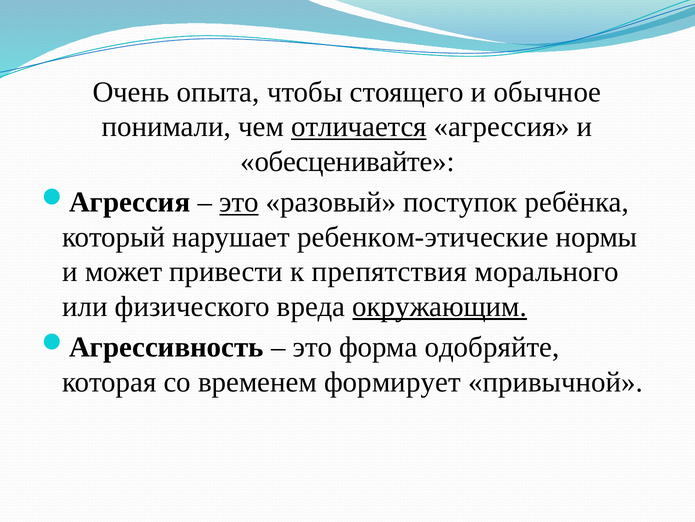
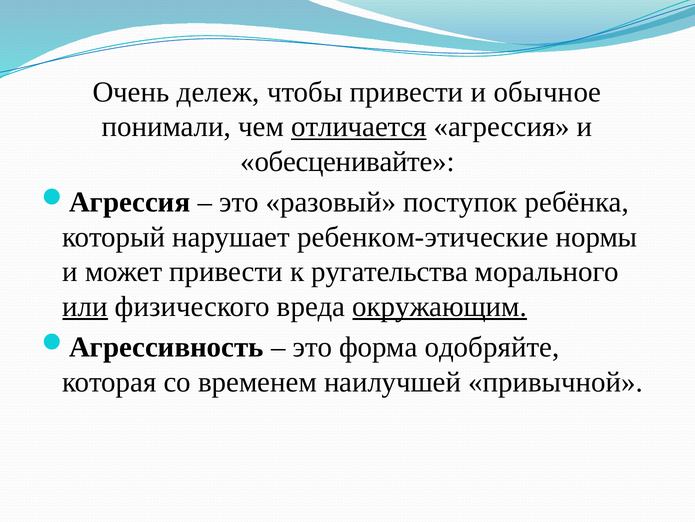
опыта: опыта -> дележ (218, 92)
чтобы стоящего: стоящего -> привести (407, 92)
это underline: present -> none (239, 202)
препятствия: препятствия -> ругательства (390, 271)
или underline: none -> present (85, 306)
формирует: формирует -> наилучшей (393, 381)
